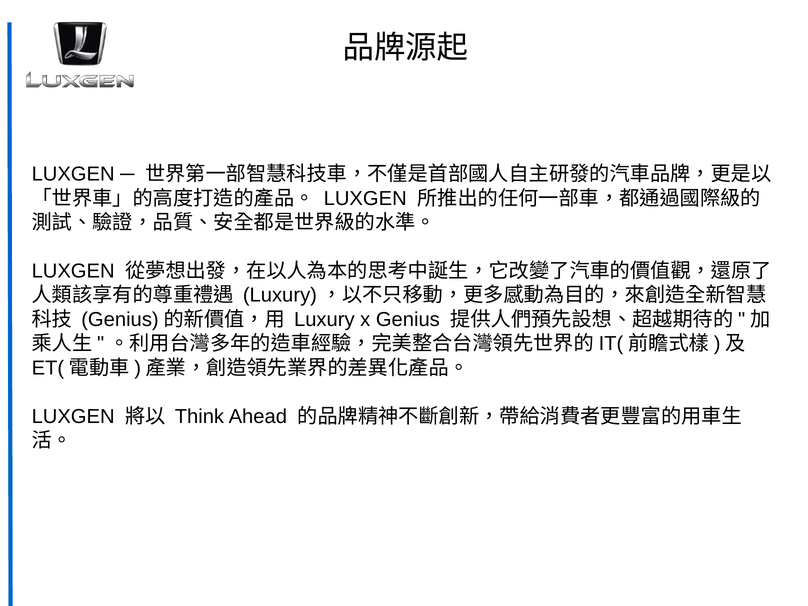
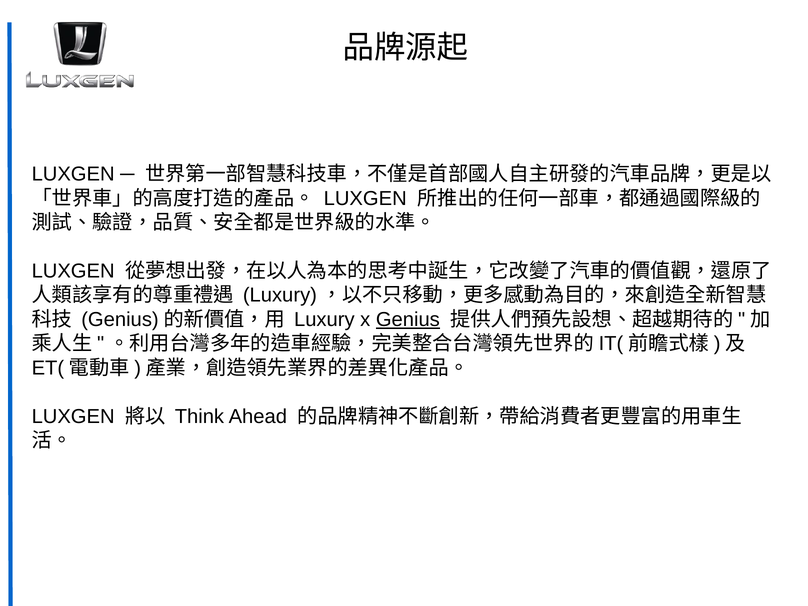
Genius underline: none -> present (408, 320)
